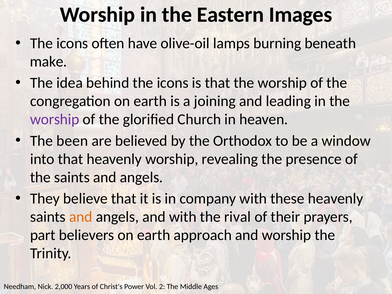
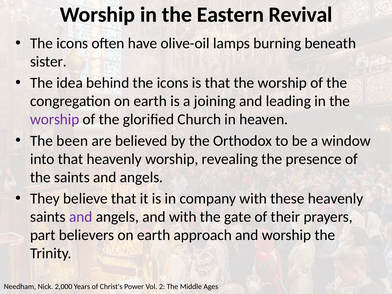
Images: Images -> Revival (301, 15)
make: make -> sister (48, 62)
and colour: orange -> purple (81, 217)
rival: rival -> gate (238, 217)
